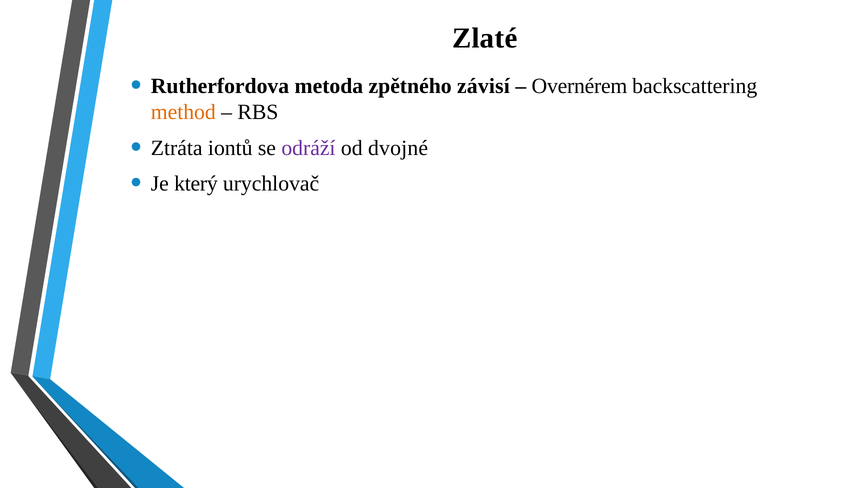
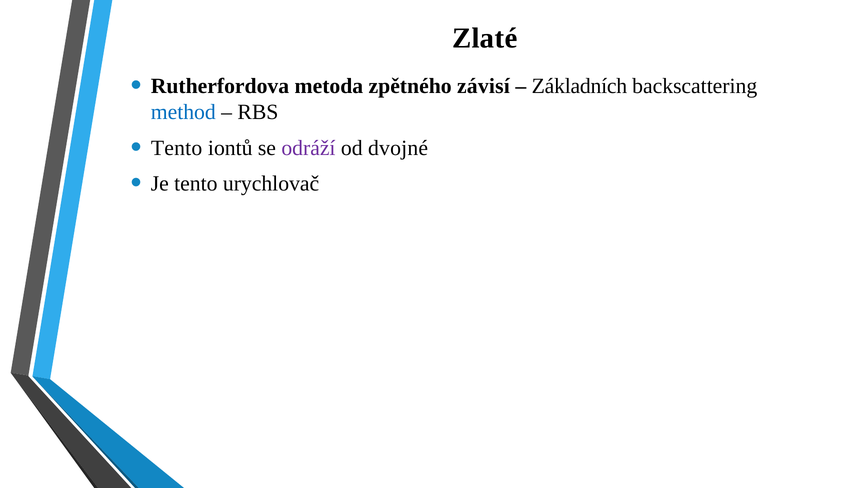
Overnérem: Overnérem -> Základních (579, 86)
method colour: orange -> blue (183, 112)
Ztráta: Ztráta -> Tento (177, 148)
Je který: který -> tento (196, 184)
